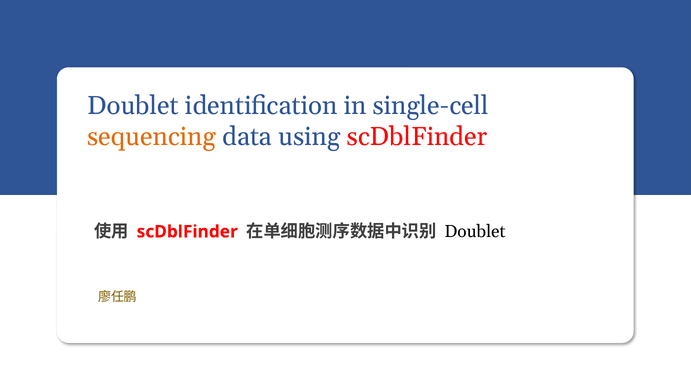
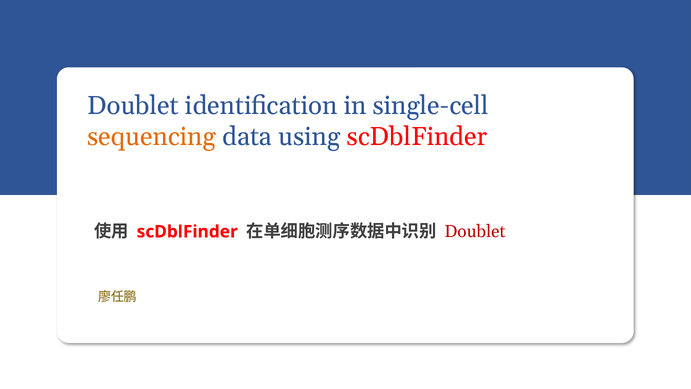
Doublet colour: black -> red (475, 232)
